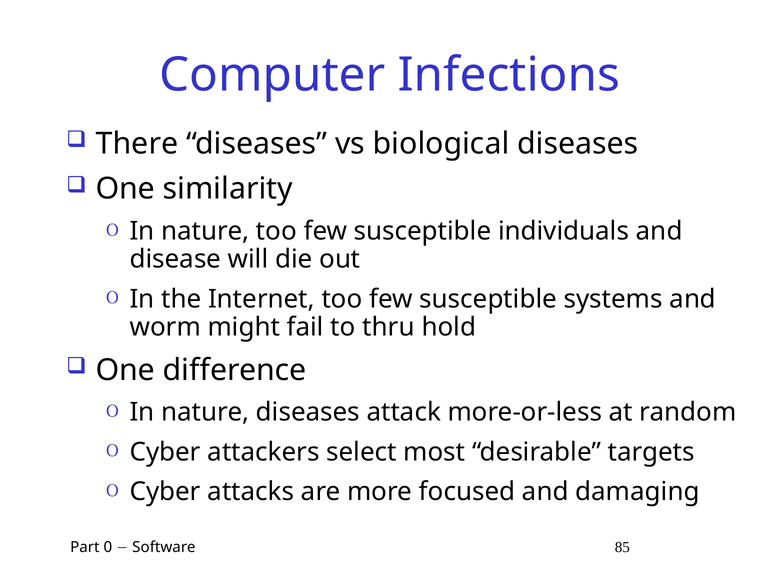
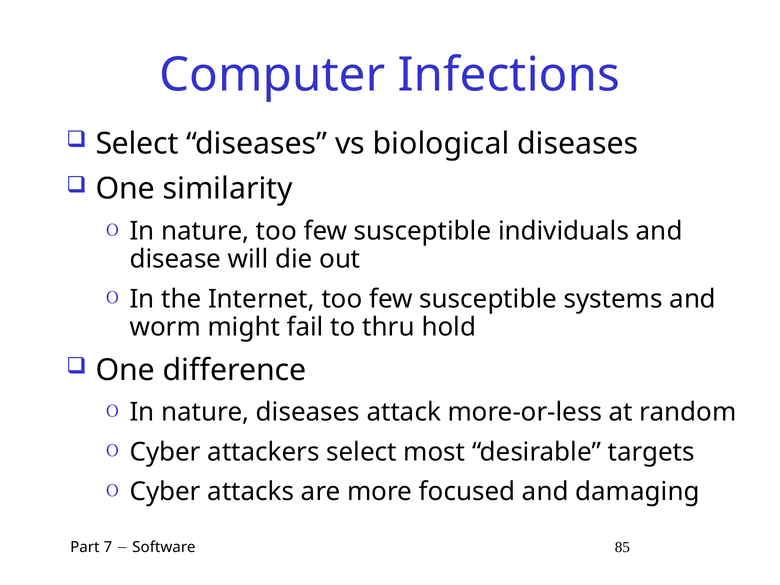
There: There -> Select (137, 144)
0: 0 -> 7 (108, 547)
